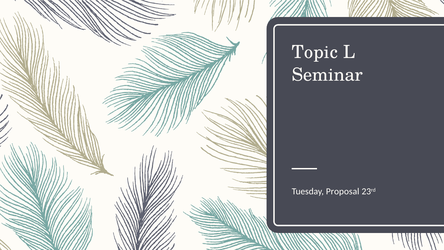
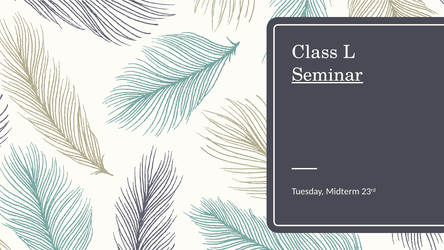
Topic: Topic -> Class (315, 52)
Seminar underline: none -> present (327, 75)
Proposal: Proposal -> Midterm (343, 191)
